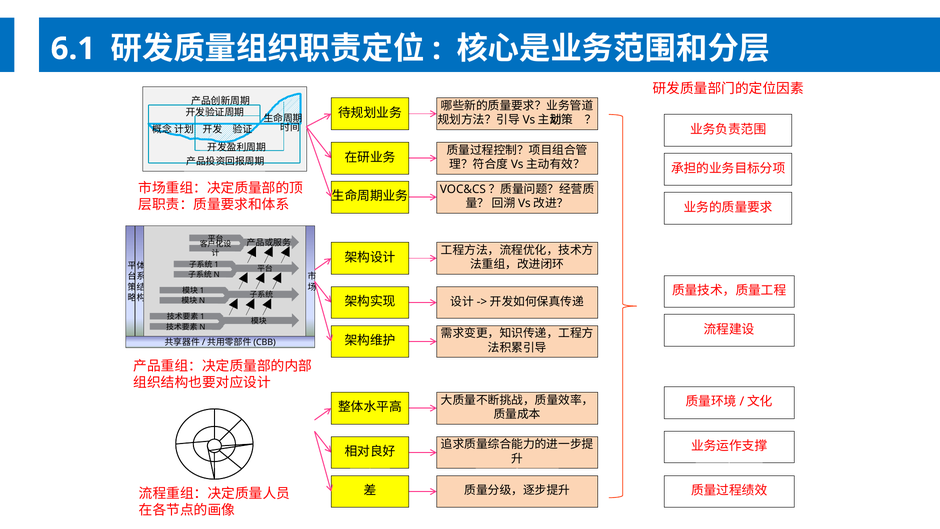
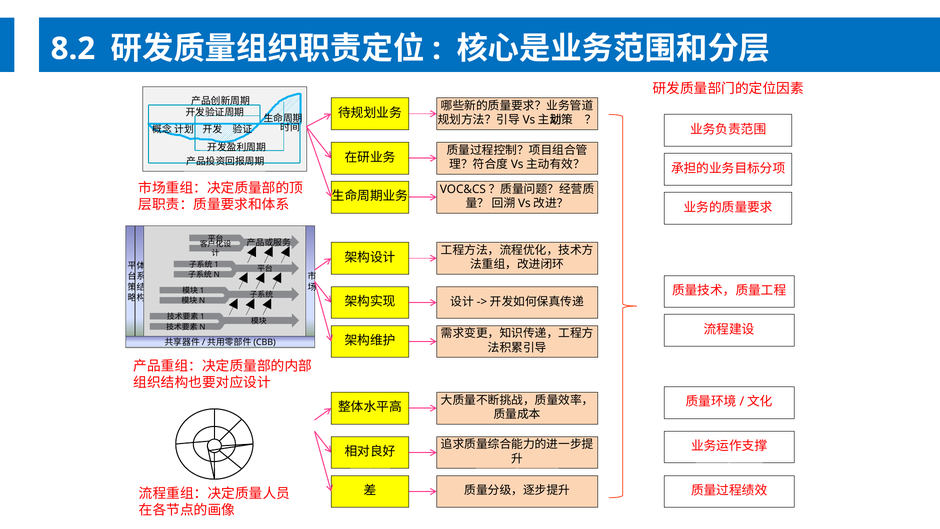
6.1: 6.1 -> 8.2 (73, 49)
